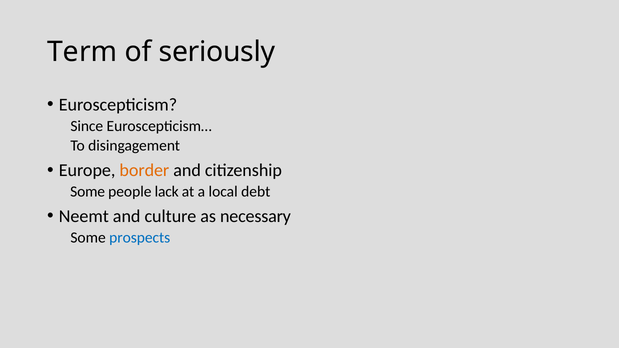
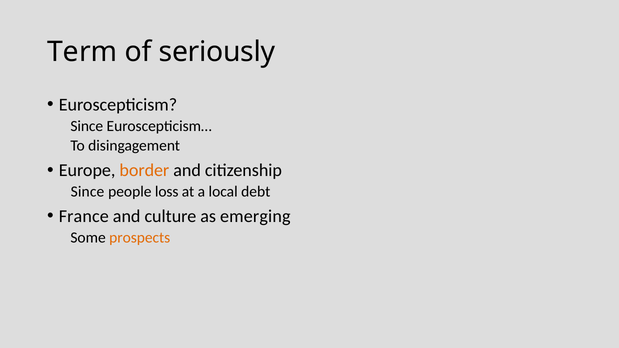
Some: Some -> Since (87, 192)
lack: lack -> loss (167, 192)
Neemt: Neemt -> France (84, 216)
necessary: necessary -> emerging (255, 216)
prospects colour: blue -> orange (140, 238)
